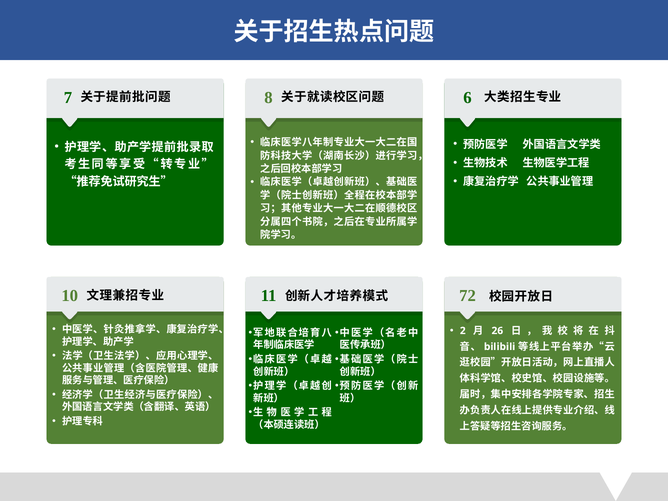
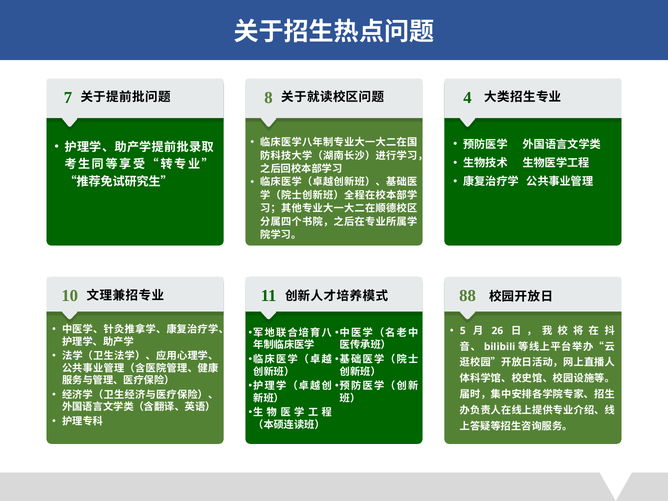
6: 6 -> 4 (468, 98)
72: 72 -> 88 (468, 296)
2: 2 -> 5 (463, 331)
